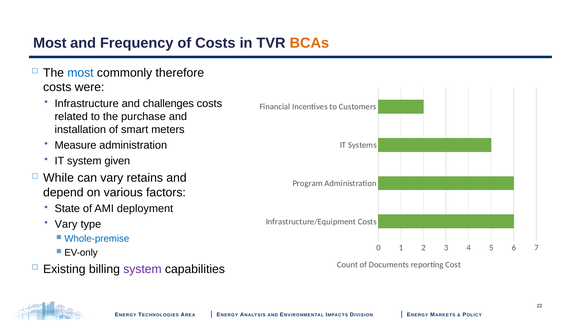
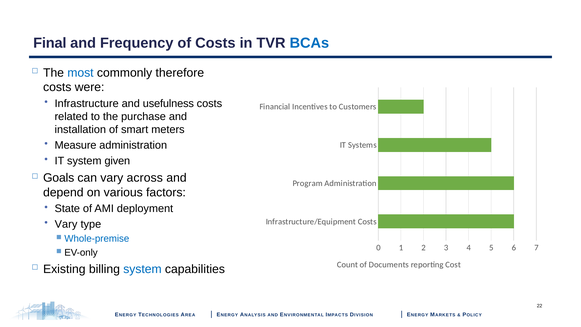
Most: Most -> Final (50, 43)
BCAs colour: orange -> blue (309, 43)
challenges: challenges -> usefulness (168, 103)
While: While -> Goals (59, 178)
retains: retains -> across (145, 178)
system colour: purple -> blue (142, 269)
